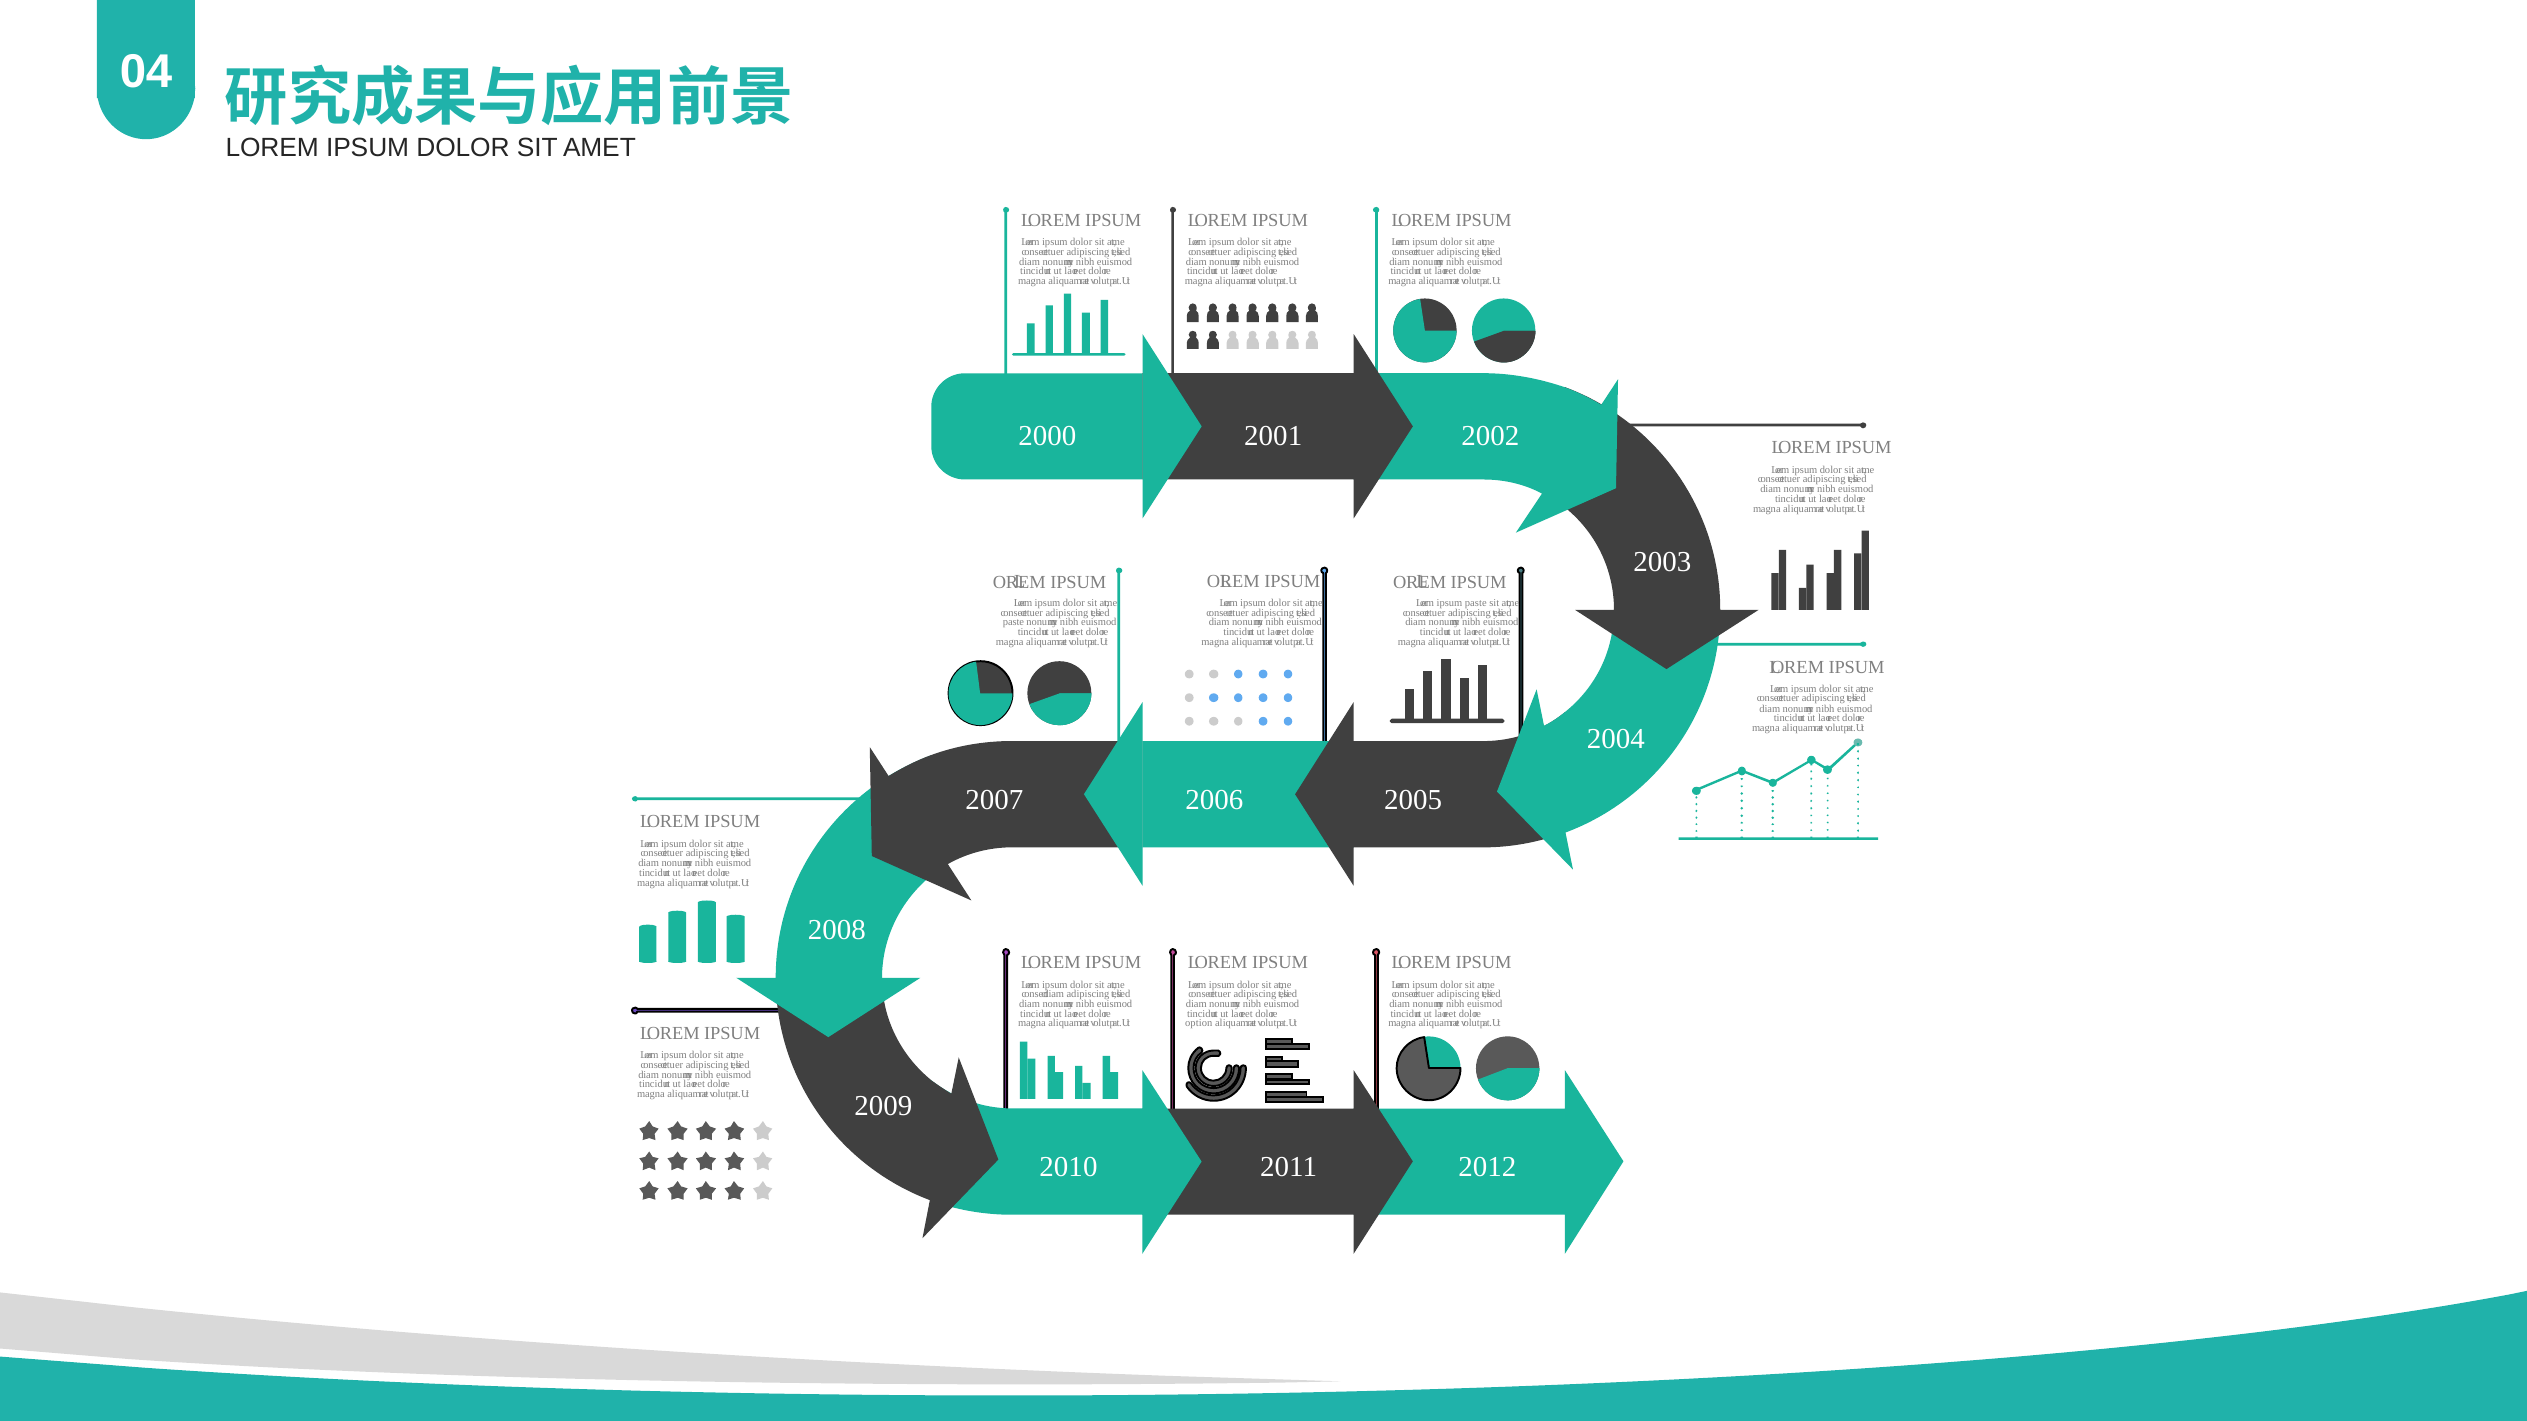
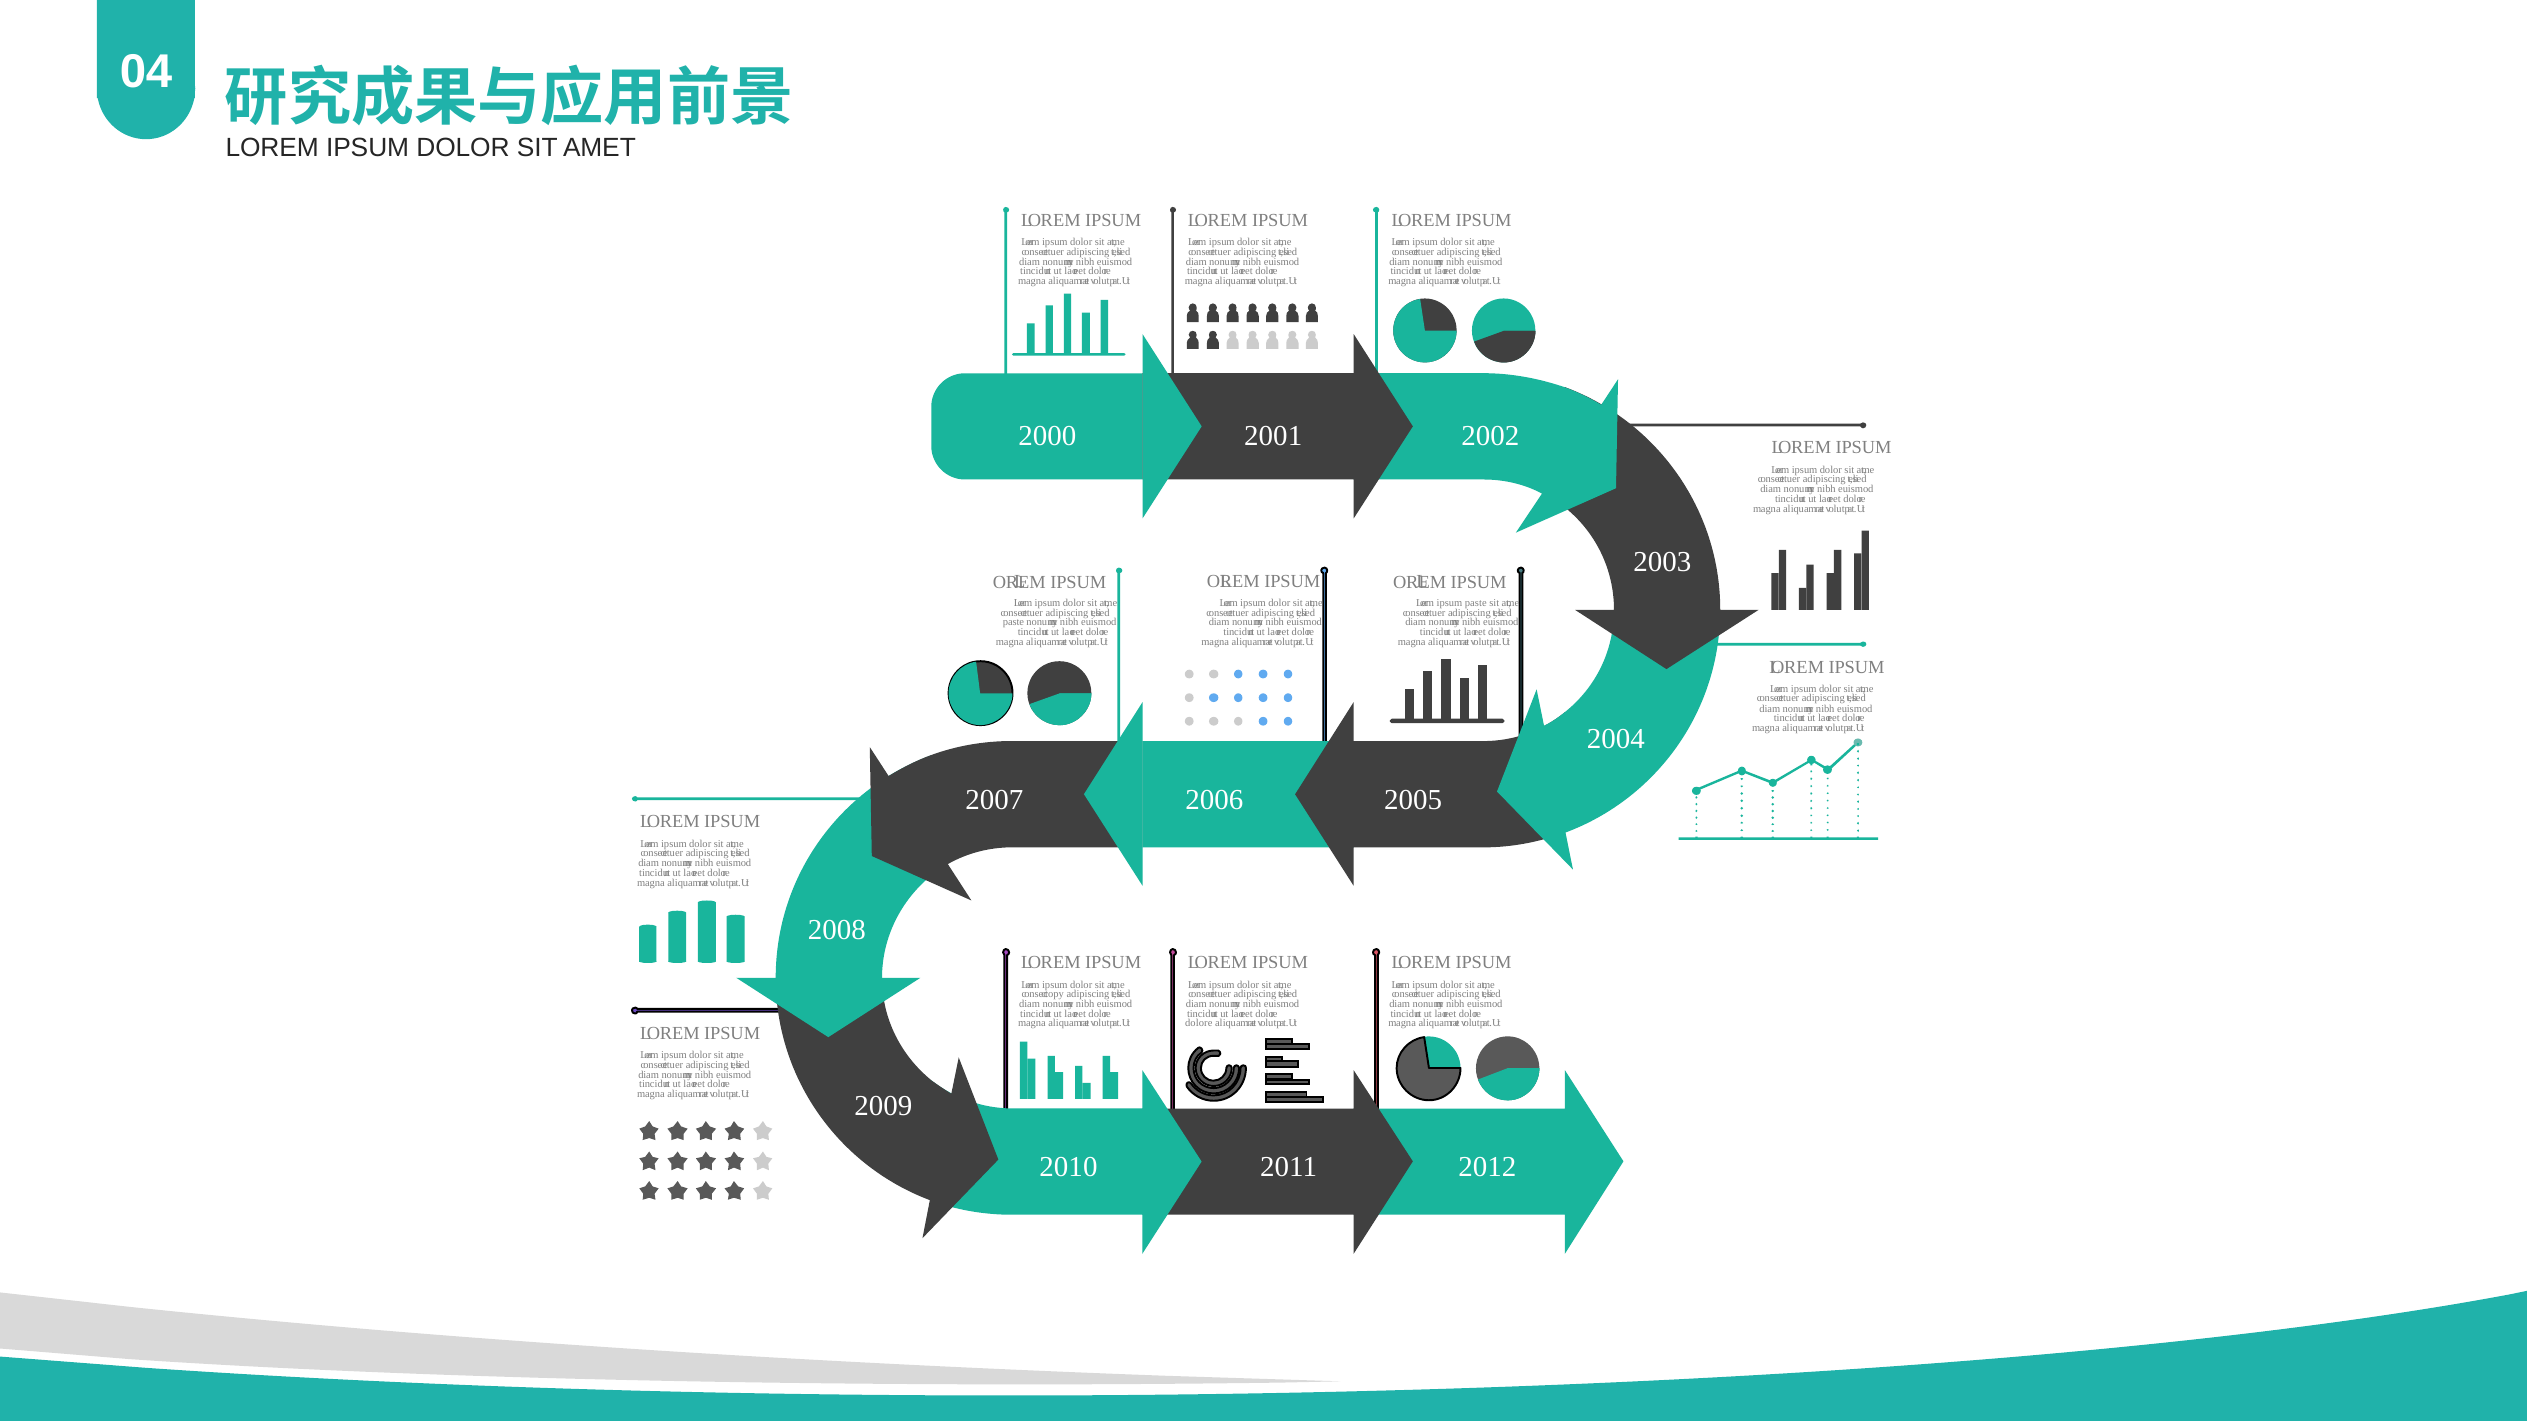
diam: diam -> copy (1054, 995)
option: option -> dolore (1199, 1024)
